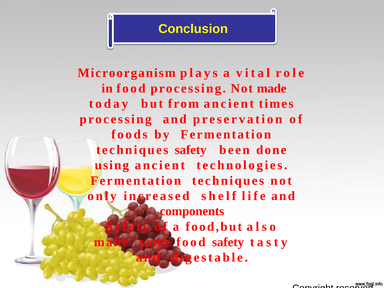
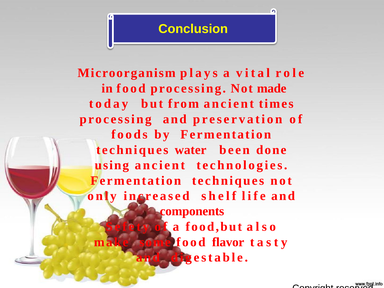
techniques safety: safety -> water (191, 150)
food safety: safety -> flavor (228, 242)
